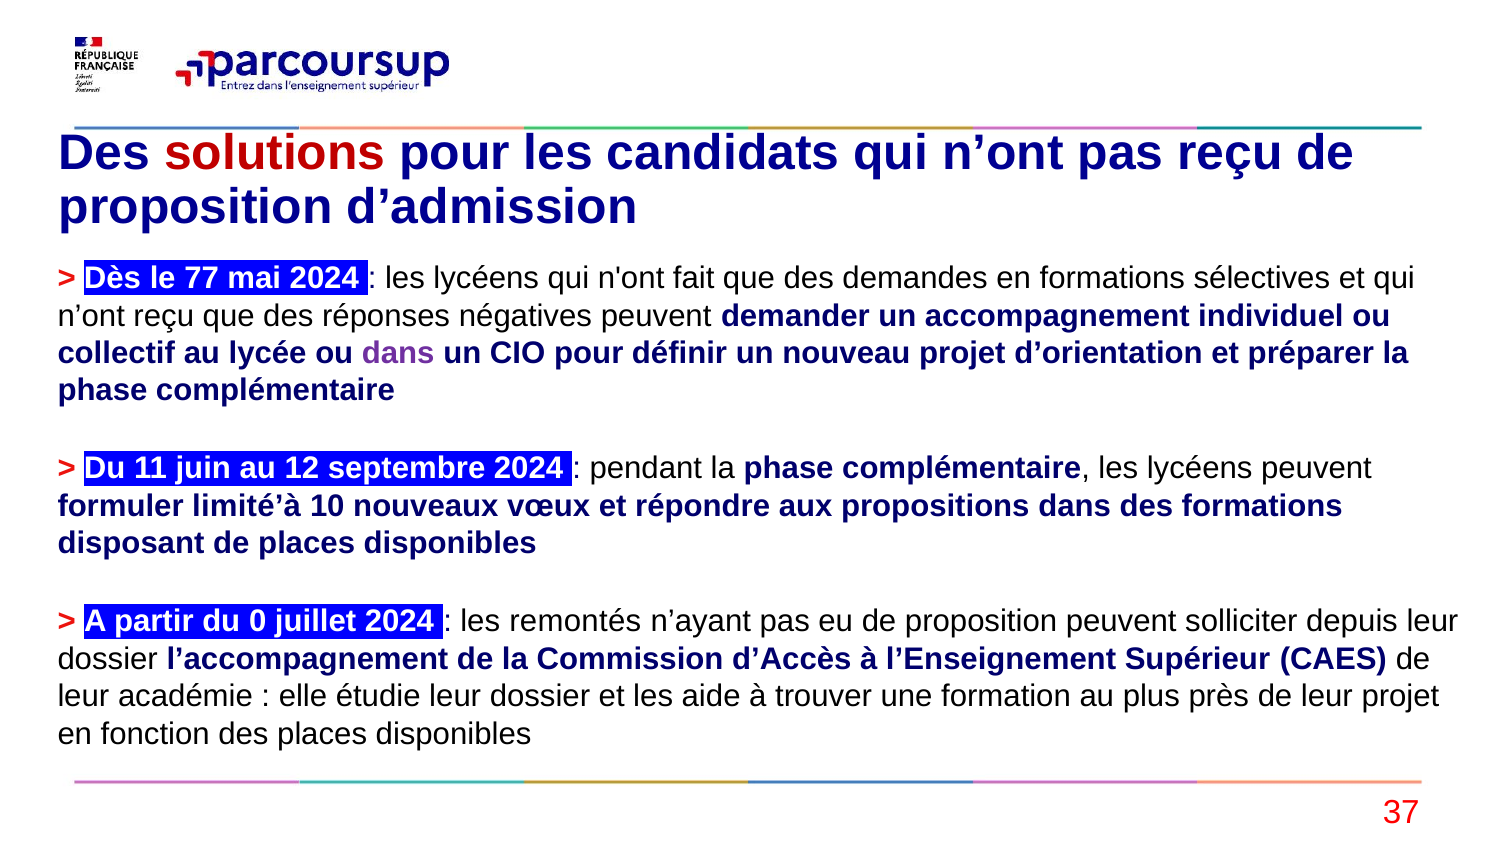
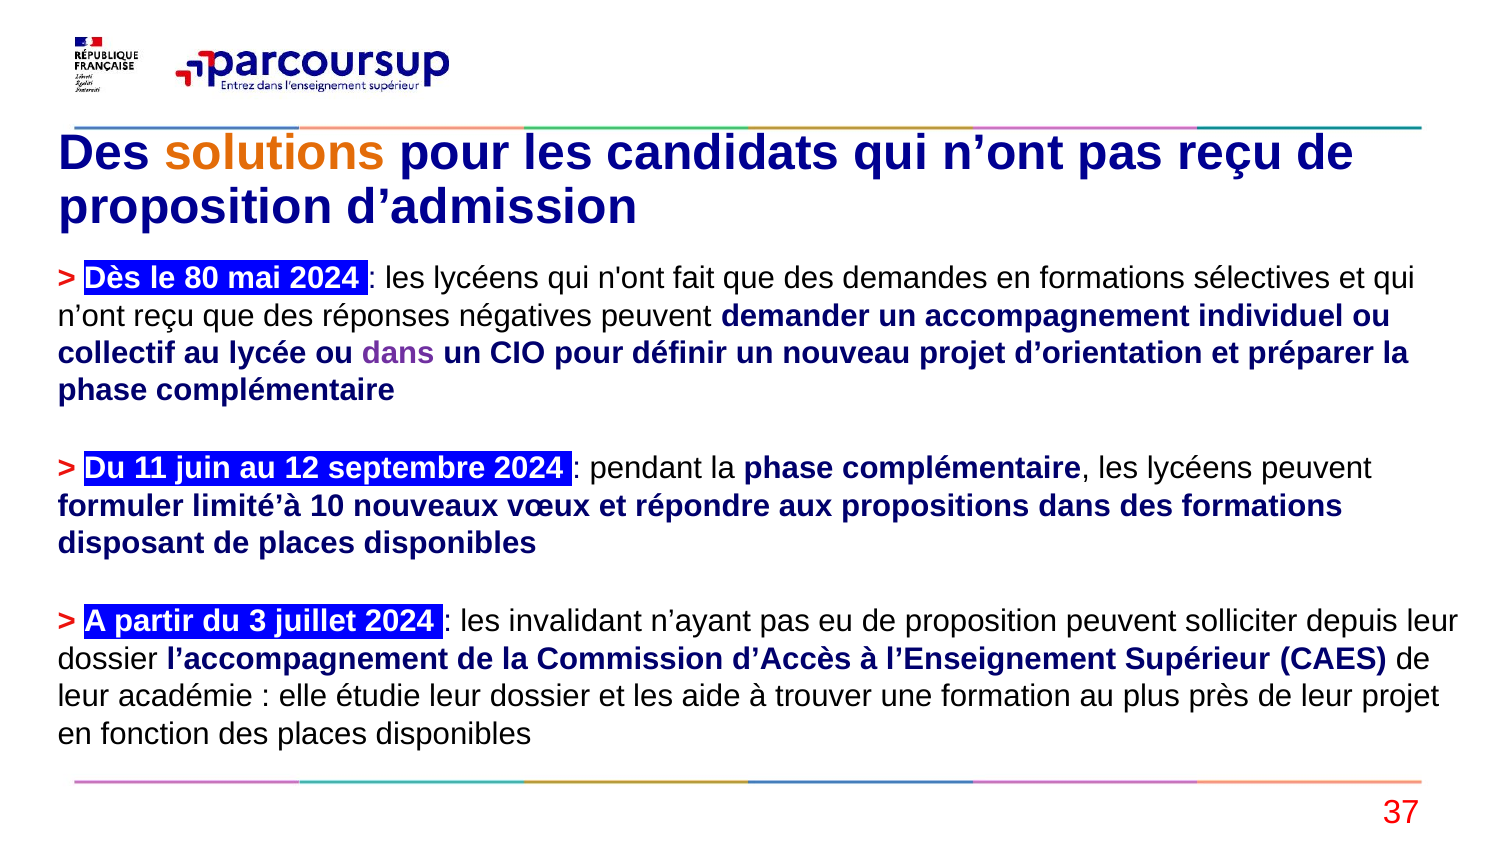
solutions colour: red -> orange (275, 153)
77: 77 -> 80 (202, 278)
0: 0 -> 3 (258, 621)
remontés: remontés -> invalidant (575, 621)
